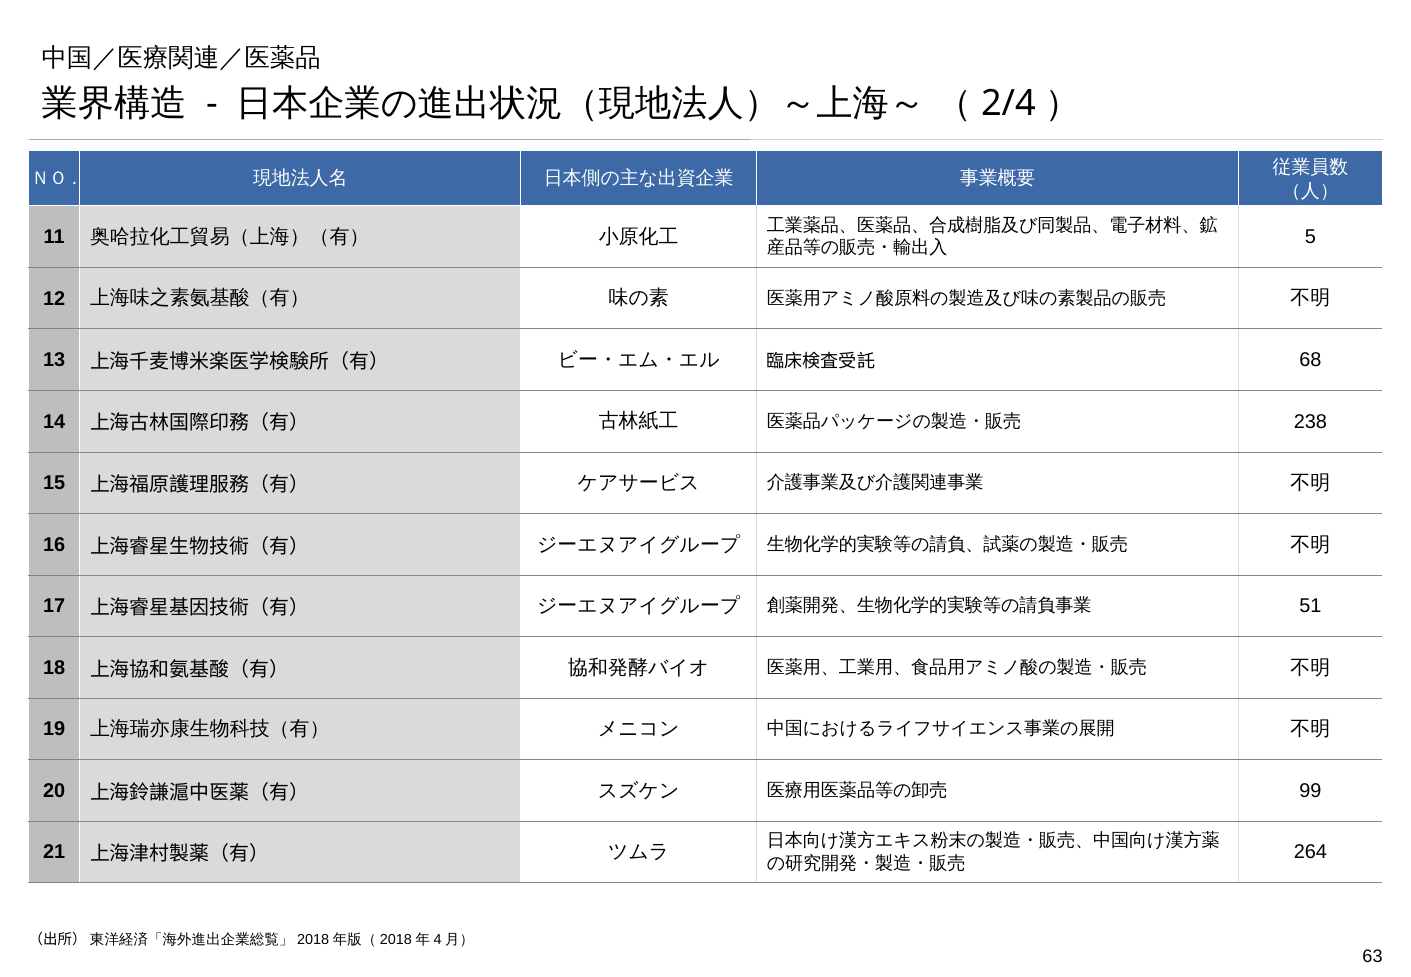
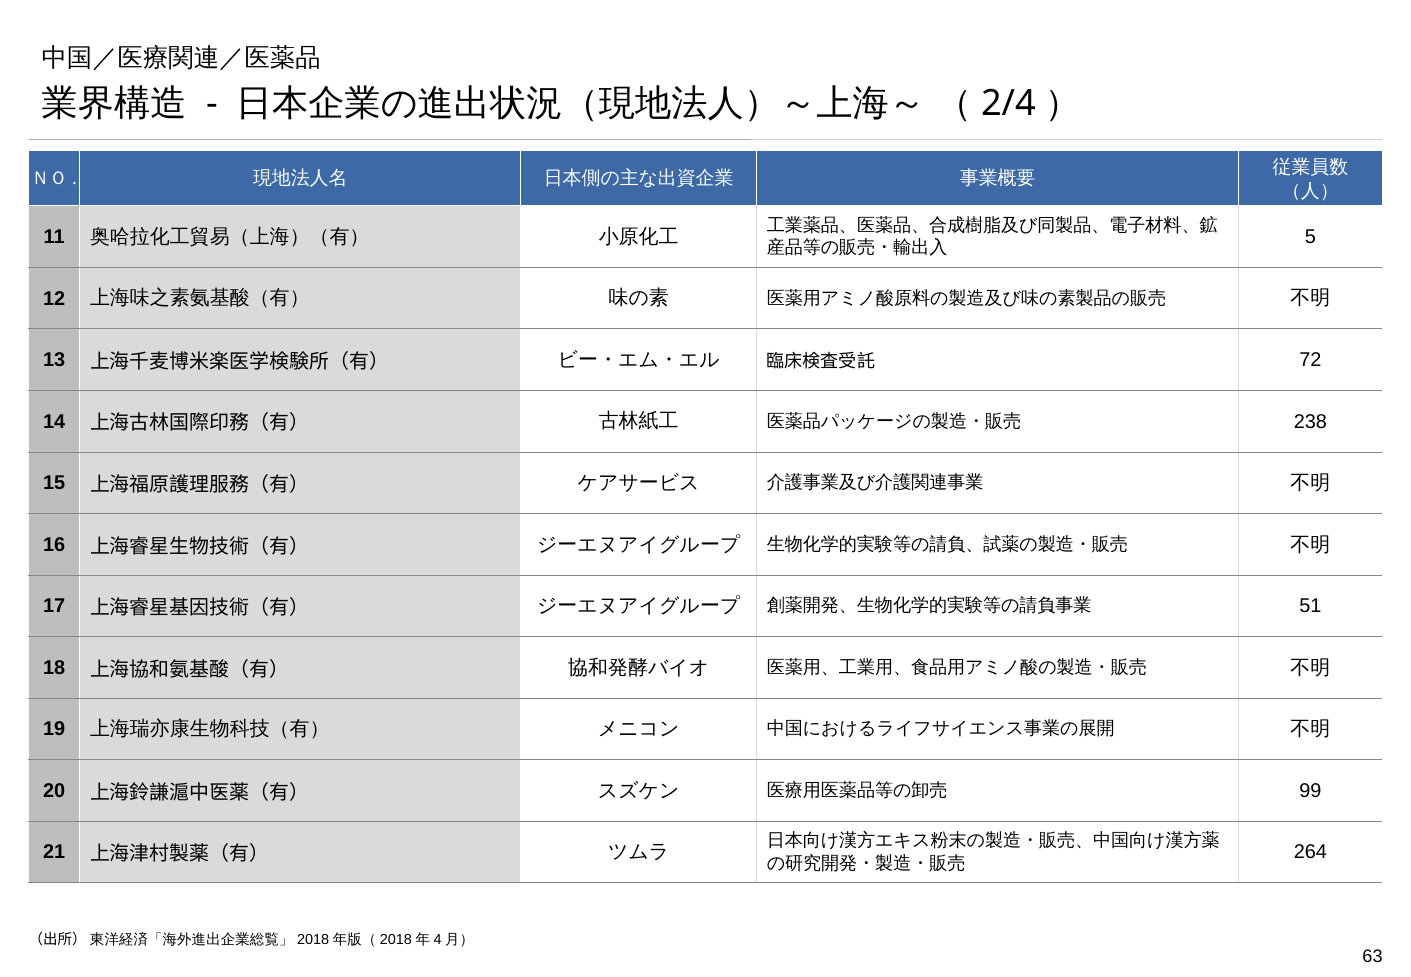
68: 68 -> 72 (1310, 360)
